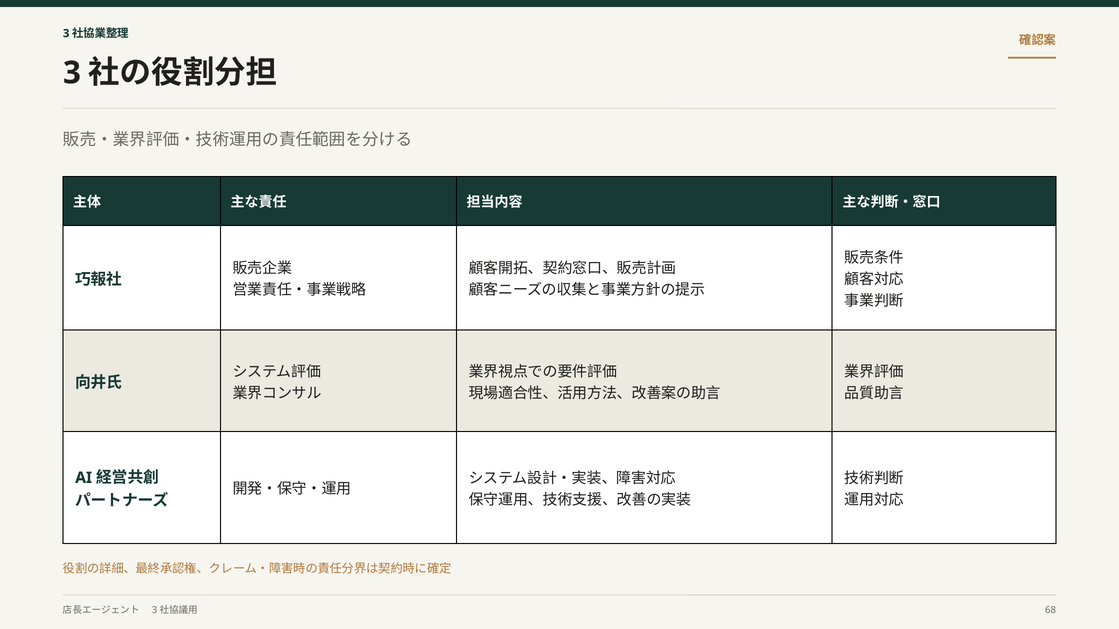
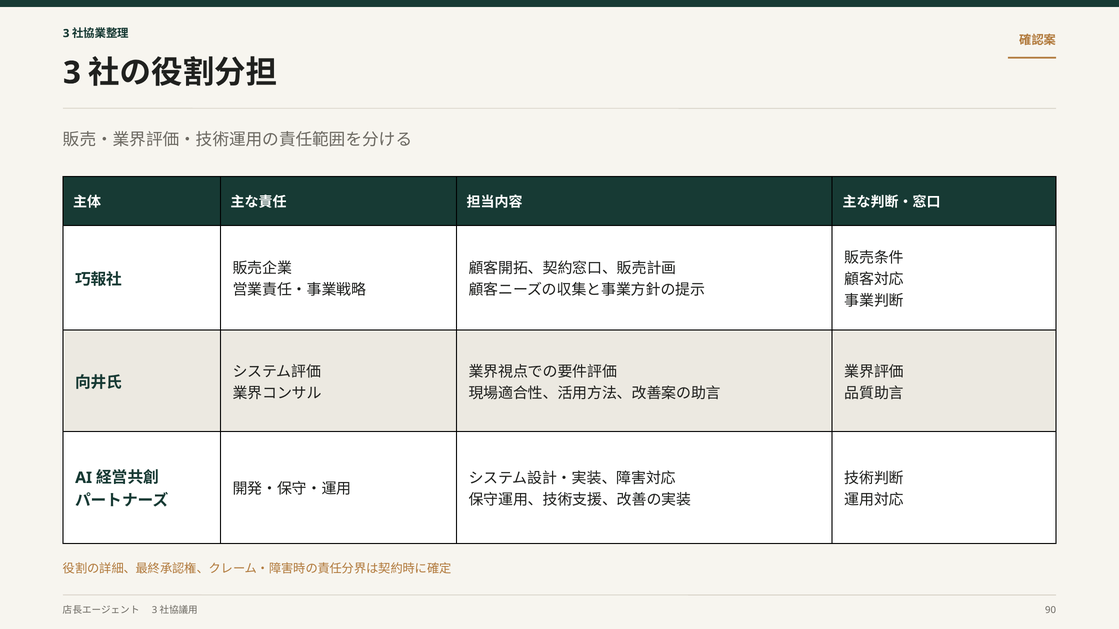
68: 68 -> 90 (1051, 611)
